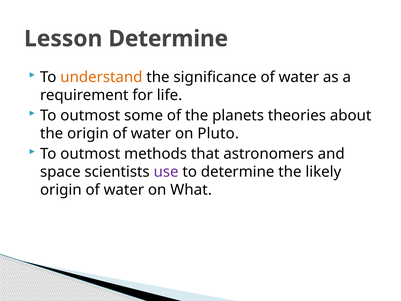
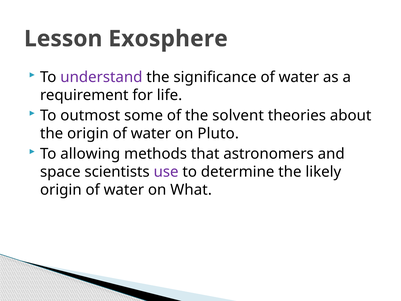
Lesson Determine: Determine -> Exosphere (168, 39)
understand colour: orange -> purple (101, 77)
planets: planets -> solvent (238, 115)
outmost: outmost -> allowing (90, 154)
